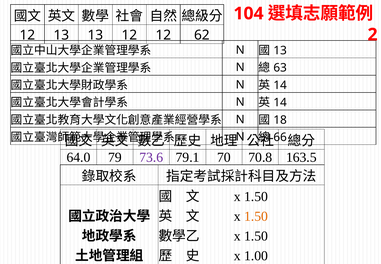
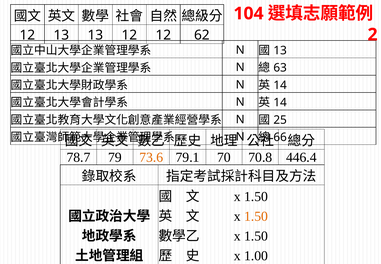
18: 18 -> 25 (280, 120)
64.0: 64.0 -> 78.7 (79, 157)
73.6 colour: purple -> orange (151, 157)
163.5: 163.5 -> 446.4 (301, 157)
